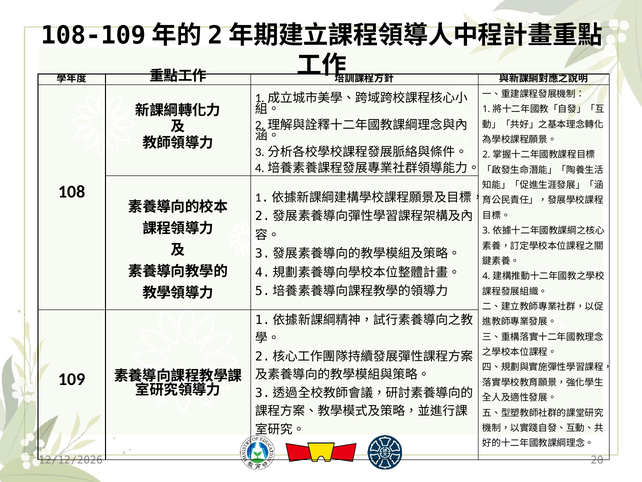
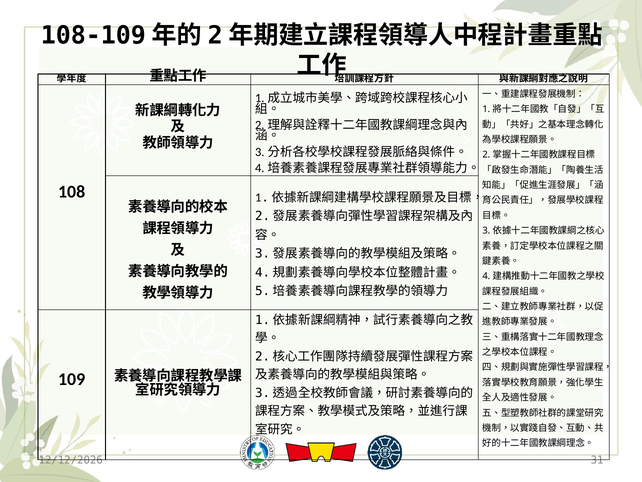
20: 20 -> 31 (597, 460)
